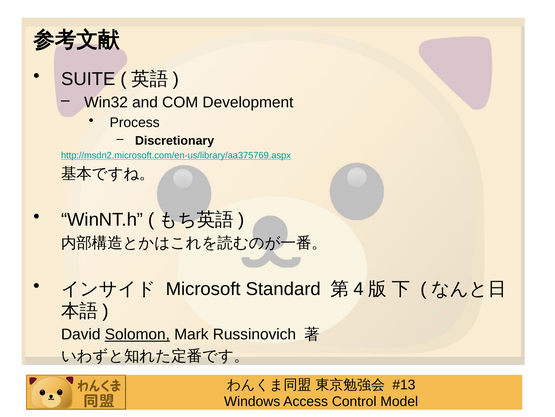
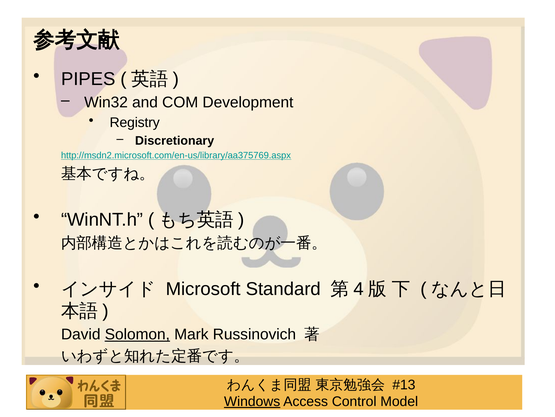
SUITE: SUITE -> PIPES (88, 79)
Process: Process -> Registry (135, 123)
Windows underline: none -> present (252, 401)
